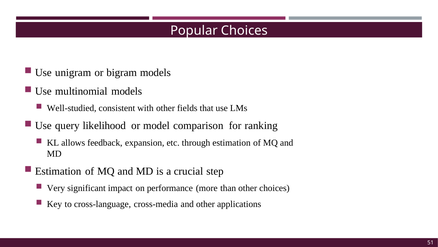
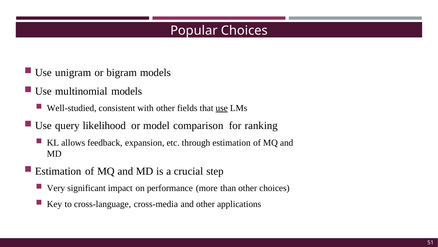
use underline: none -> present (222, 108)
